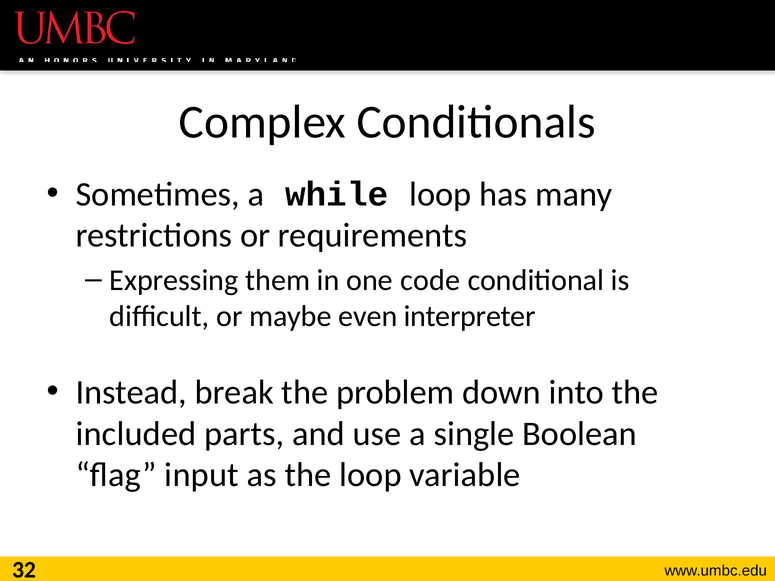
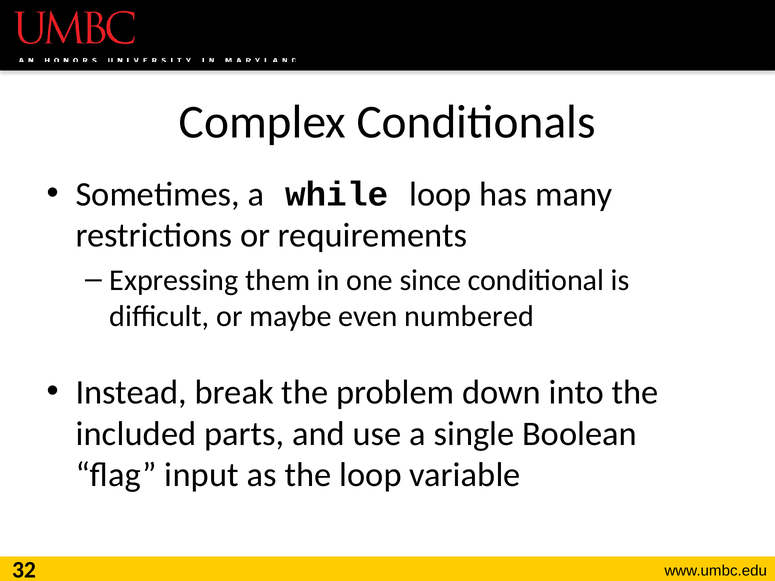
code: code -> since (430, 280)
interpreter: interpreter -> numbered (469, 316)
